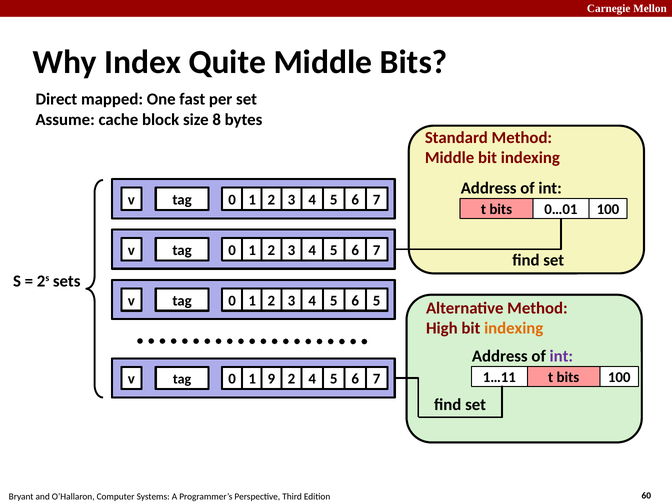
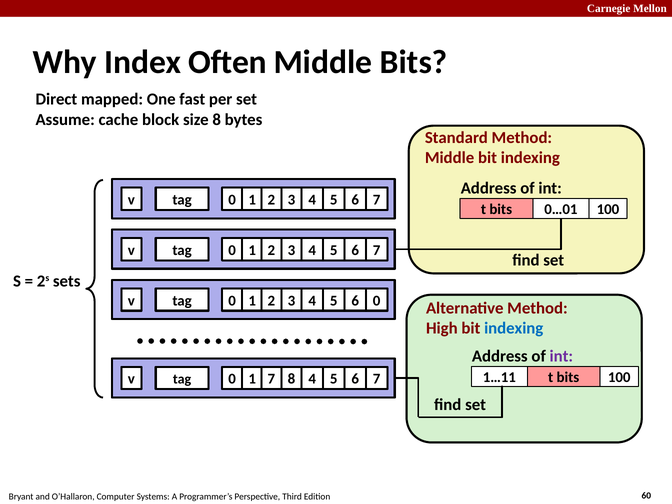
Quite: Quite -> Often (227, 62)
2 5: 5 -> 0 (377, 301)
indexing colour: orange -> blue (514, 328)
1 9: 9 -> 7 (271, 379)
v 2: 2 -> 8 (291, 379)
